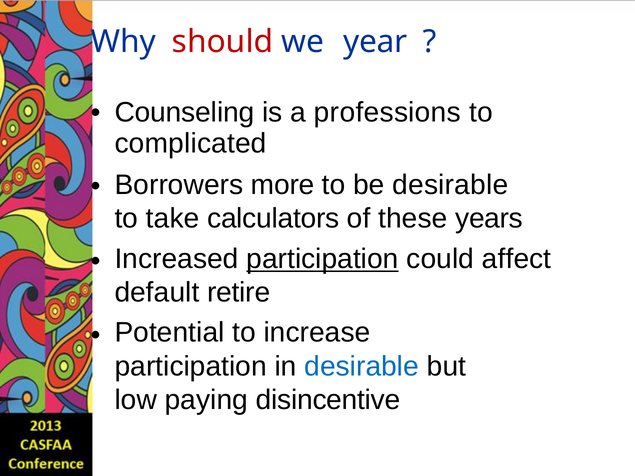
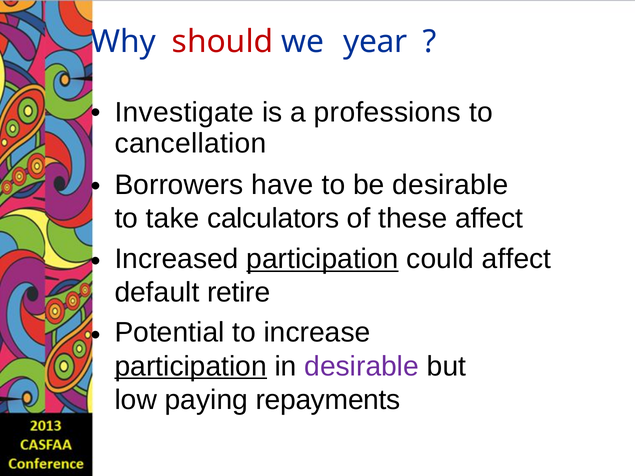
Counseling: Counseling -> Investigate (184, 112)
complicated: complicated -> cancellation (191, 144)
more: more -> have (282, 185)
these years: years -> affect (489, 218)
participation underline: none -> present (191, 366)
desirable colour: blue -> purple (362, 366)
disincentive: disincentive -> repayments (328, 400)
